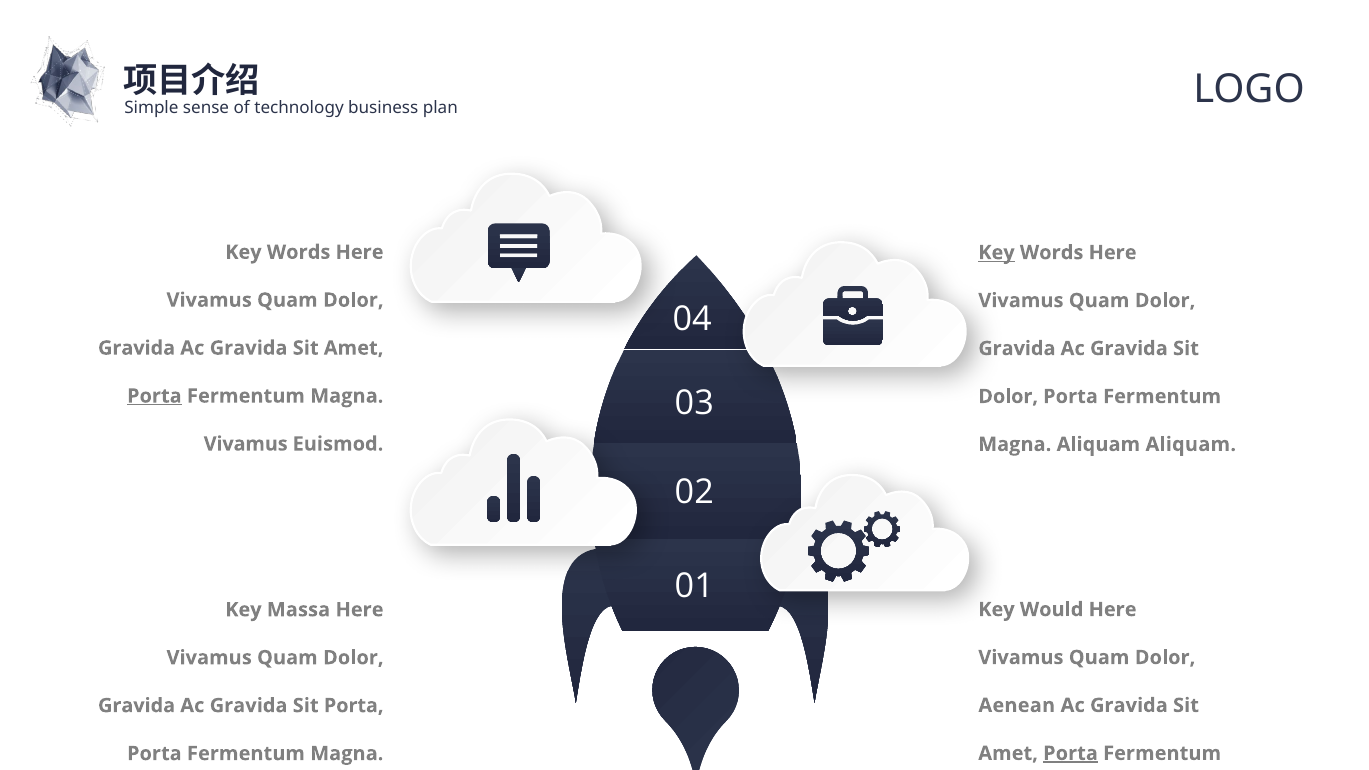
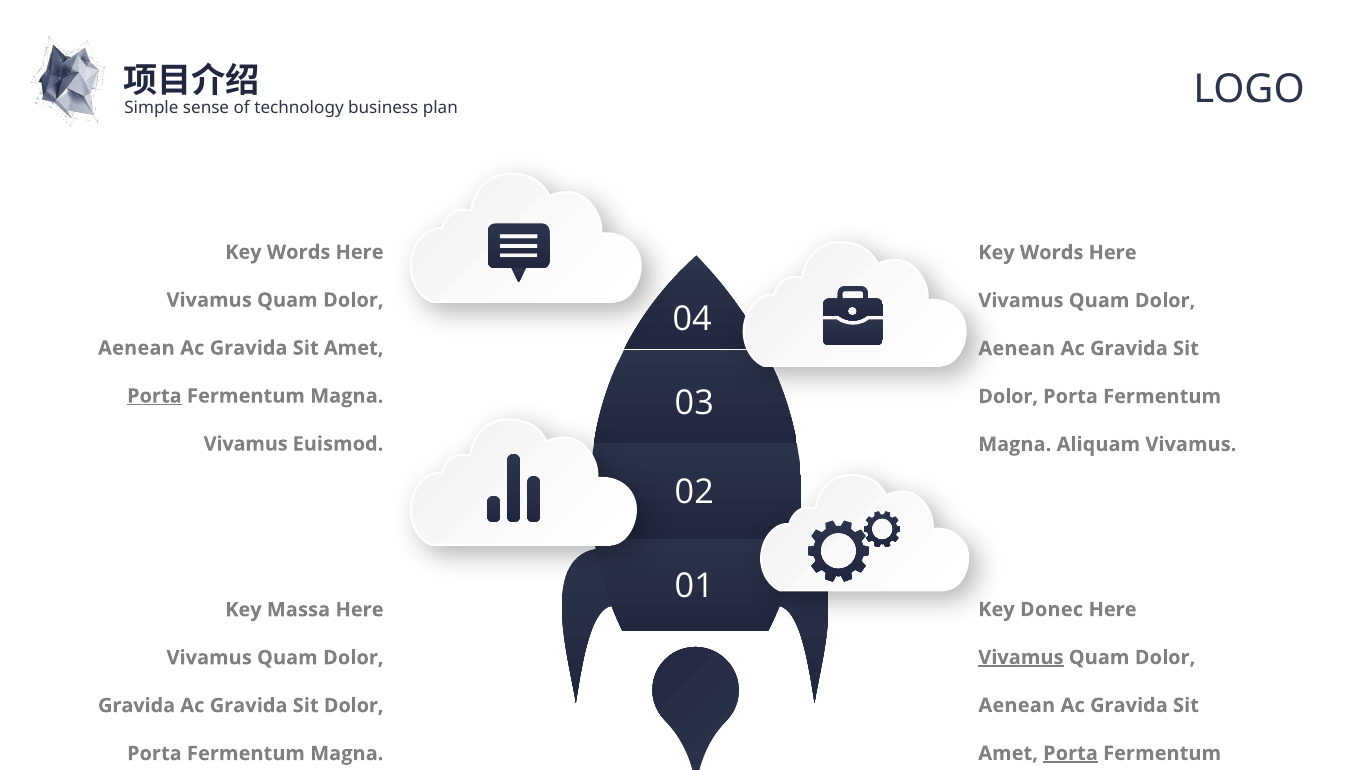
Key underline: present -> none (996, 253)
Gravida: Gravida -> Aenean (136, 348)
Gravida: Gravida -> Aenean (1017, 349)
Aliquam Aliquam: Aliquam -> Vivamus (1191, 444)
Would: Would -> Donec (1052, 610)
Vivamus underline: none -> present (1021, 658)
Porta: Porta -> Dolor (354, 706)
